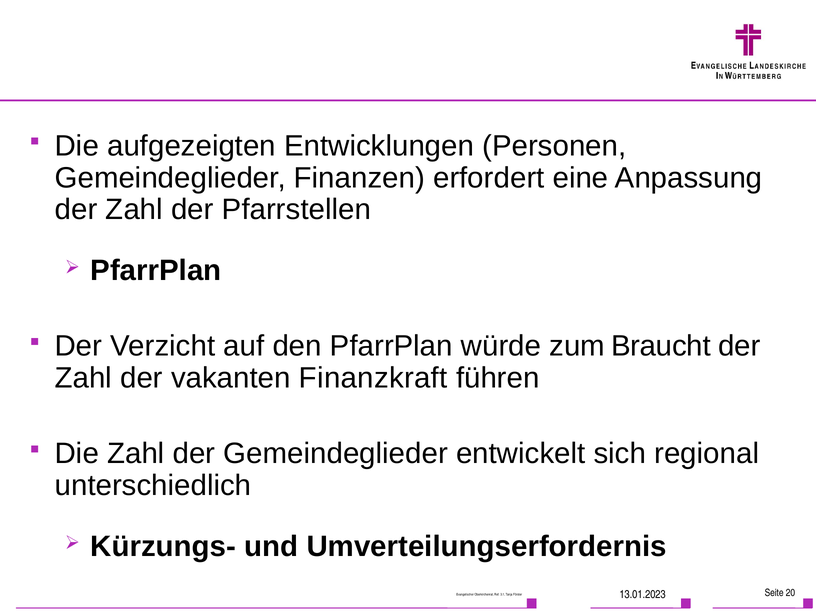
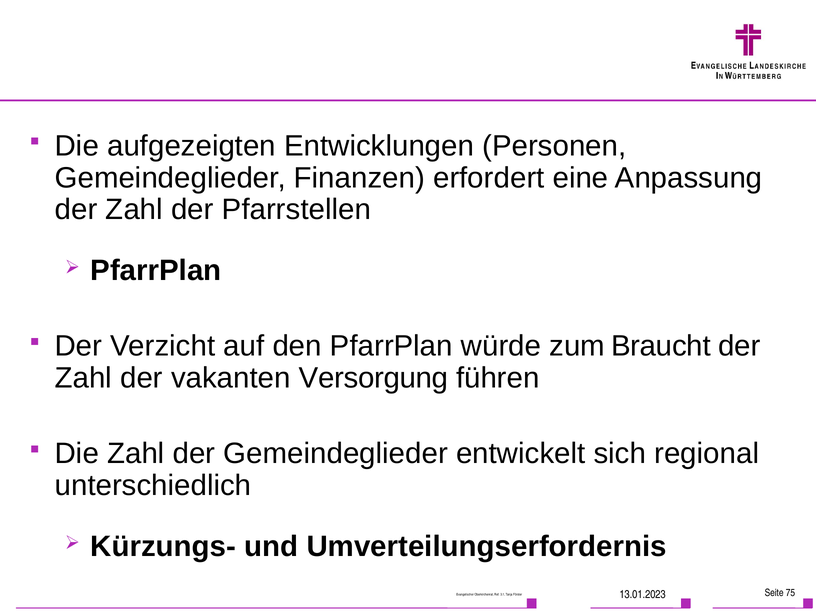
Finanzkraft: Finanzkraft -> Versorgung (374, 378)
20: 20 -> 75 (790, 593)
